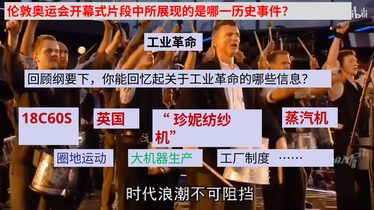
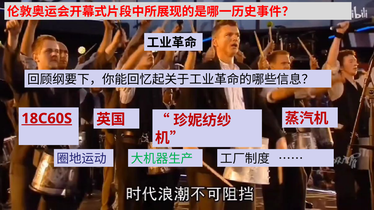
18C60S underline: none -> present (47, 119)
